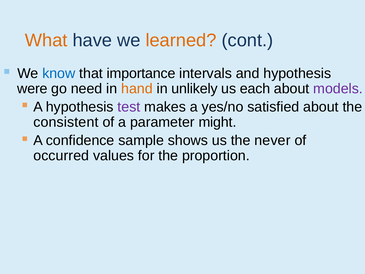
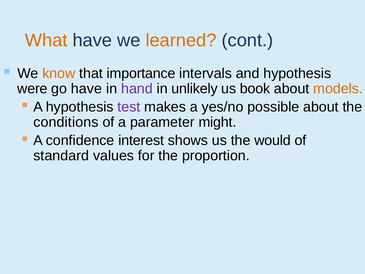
know colour: blue -> orange (59, 73)
go need: need -> have (87, 89)
hand colour: orange -> purple (137, 89)
each: each -> book (255, 89)
models colour: purple -> orange (338, 89)
satisfied: satisfied -> possible (273, 107)
consistent: consistent -> conditions (66, 122)
sample: sample -> interest (141, 140)
never: never -> would (273, 140)
occurred: occurred -> standard (61, 156)
